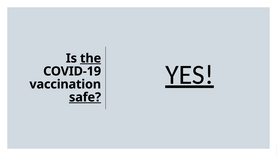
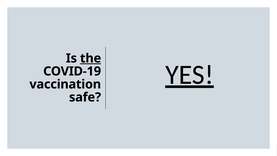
safe underline: present -> none (85, 97)
